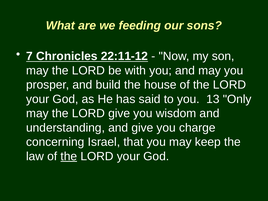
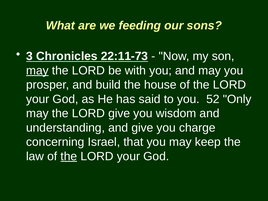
7: 7 -> 3 (29, 56)
22:11-12: 22:11-12 -> 22:11-73 (124, 56)
may underline: none -> present (37, 71)
13: 13 -> 52 (213, 99)
